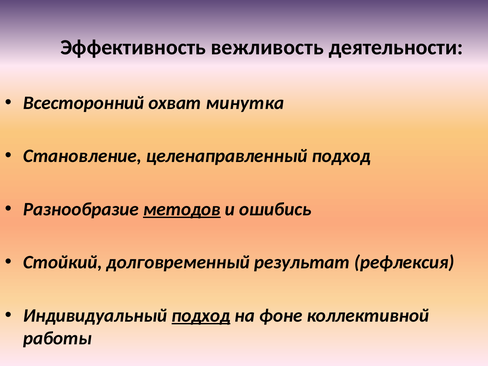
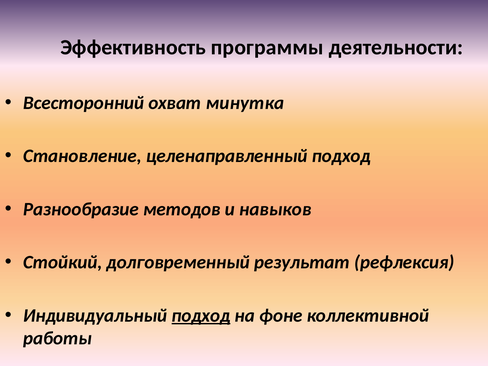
вежливость: вежливость -> программы (267, 47)
методов underline: present -> none (182, 209)
ошибись: ошибись -> навыков (275, 209)
